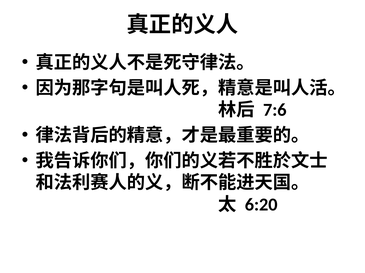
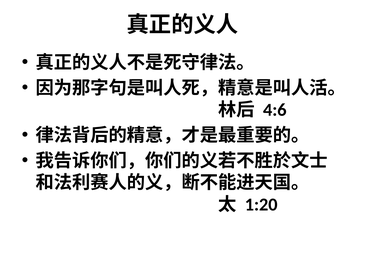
7:6: 7:6 -> 4:6 (275, 110)
6:20: 6:20 -> 1:20 (261, 205)
